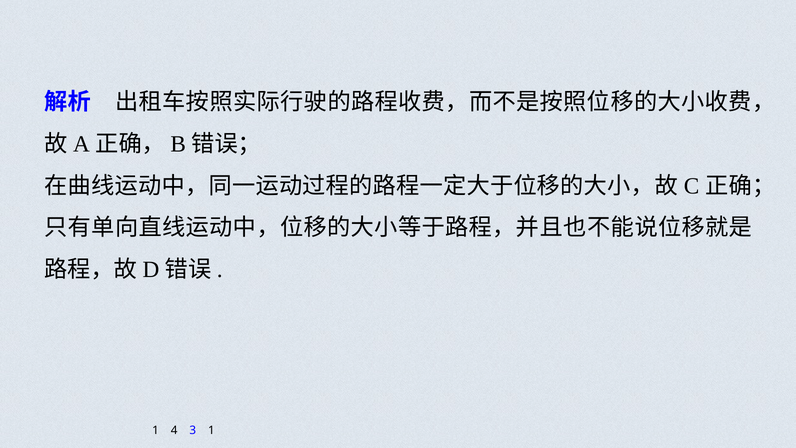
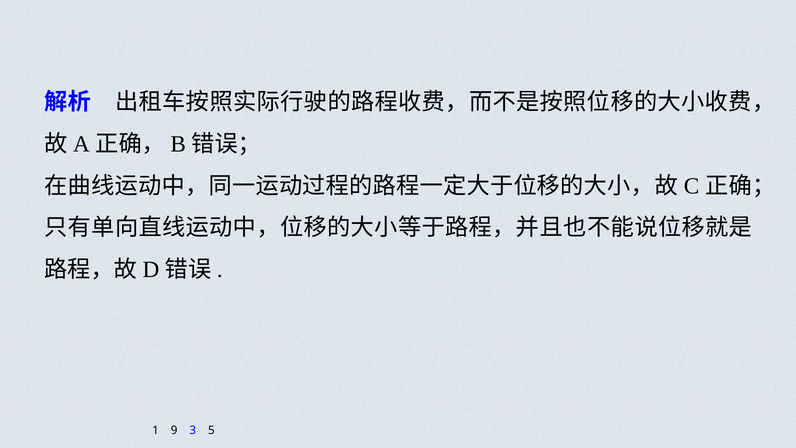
4: 4 -> 9 (174, 430)
3 1: 1 -> 5 (211, 430)
